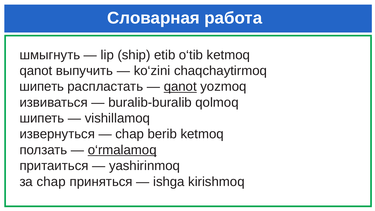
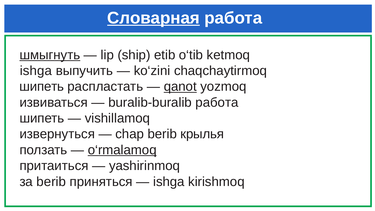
Словарная underline: none -> present (153, 18)
шмыгнуть underline: none -> present (50, 55)
qanot: qanot -> ishga (36, 71)
buralib-buralib qolmoq: qolmoq -> работа (217, 102)
berib ketmoq: ketmoq -> крылья (202, 134)
за chap: chap -> berib (51, 182)
